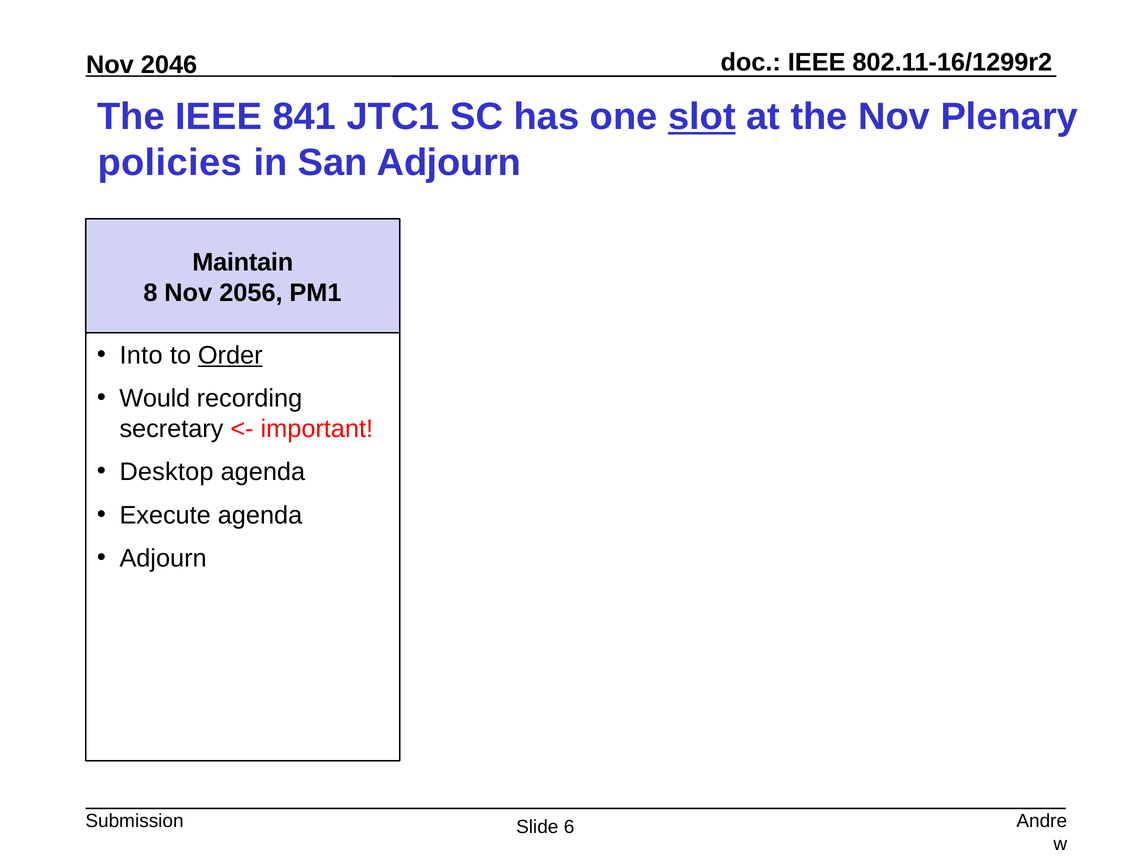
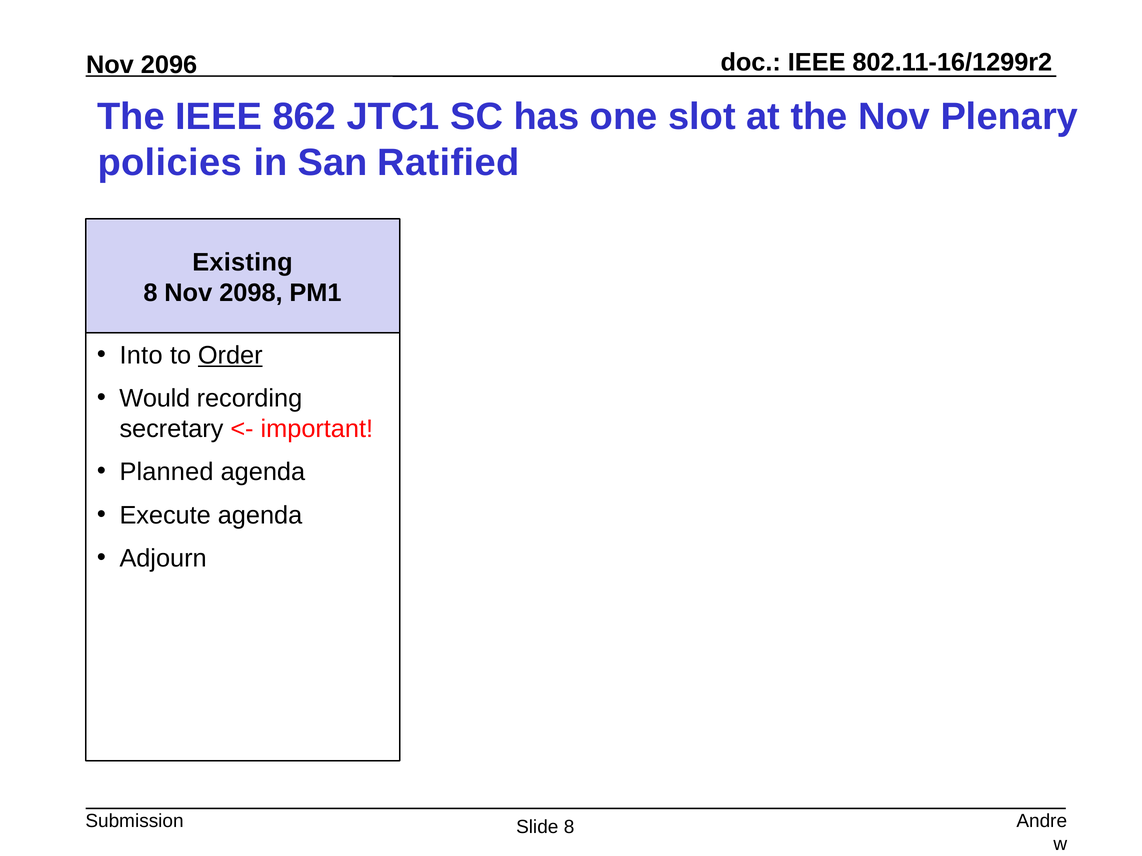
2046: 2046 -> 2096 (169, 65)
841: 841 -> 862 (304, 117)
slot underline: present -> none (702, 117)
San Adjourn: Adjourn -> Ratified (448, 163)
Maintain: Maintain -> Existing (242, 262)
2056: 2056 -> 2098 (251, 293)
Desktop: Desktop -> Planned (166, 472)
Slide 6: 6 -> 8 (569, 827)
